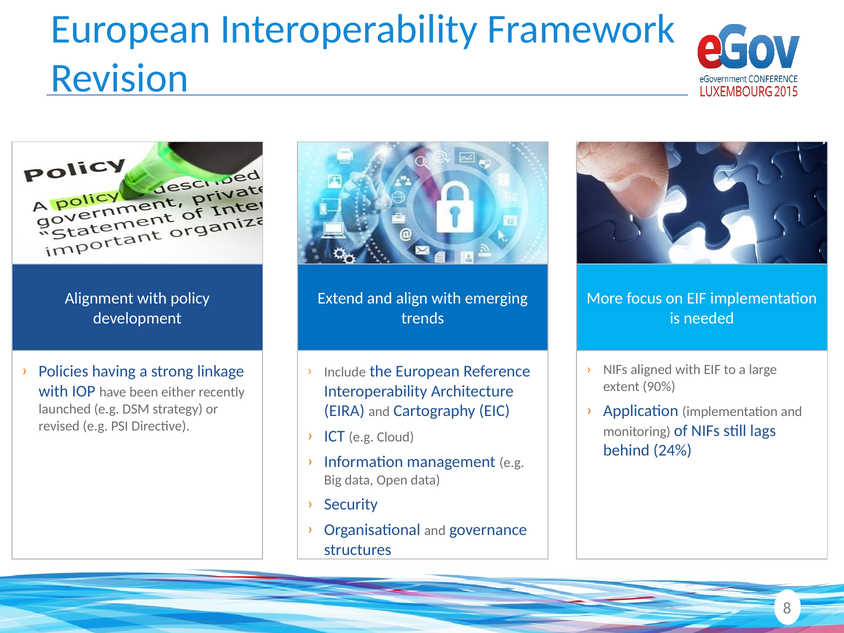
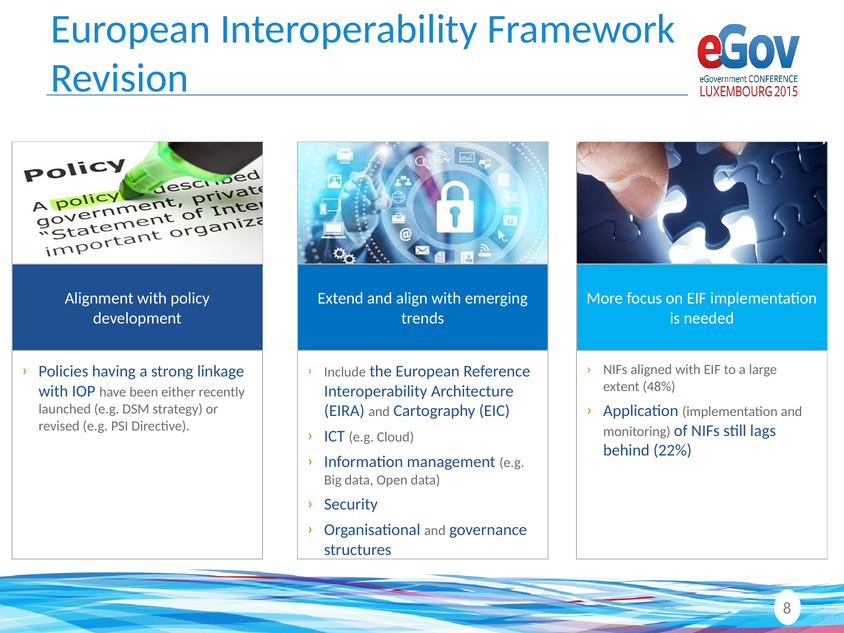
90%: 90% -> 48% (659, 387)
24%: 24% -> 22% (673, 450)
